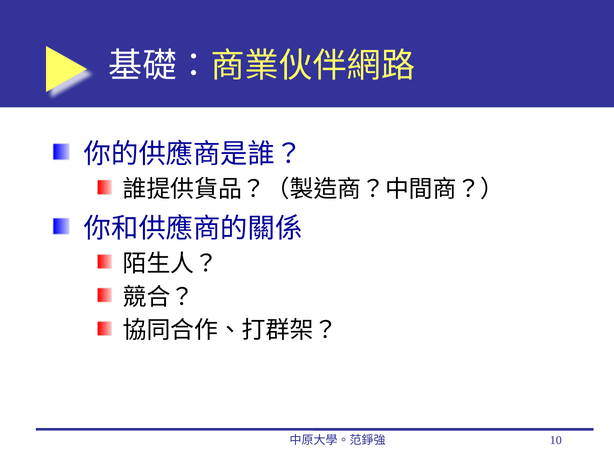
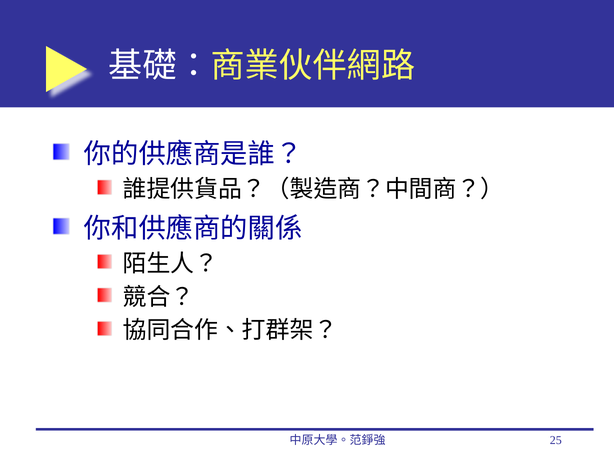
10: 10 -> 25 (556, 441)
